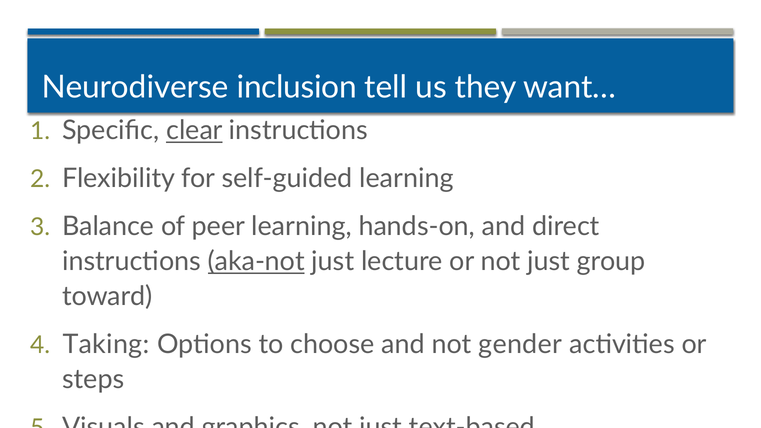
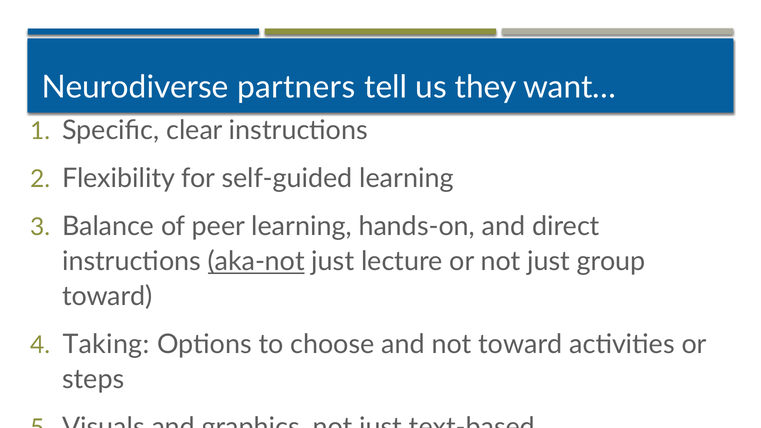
inclusion: inclusion -> partners (296, 87)
clear underline: present -> none (194, 131)
not gender: gender -> toward (520, 344)
